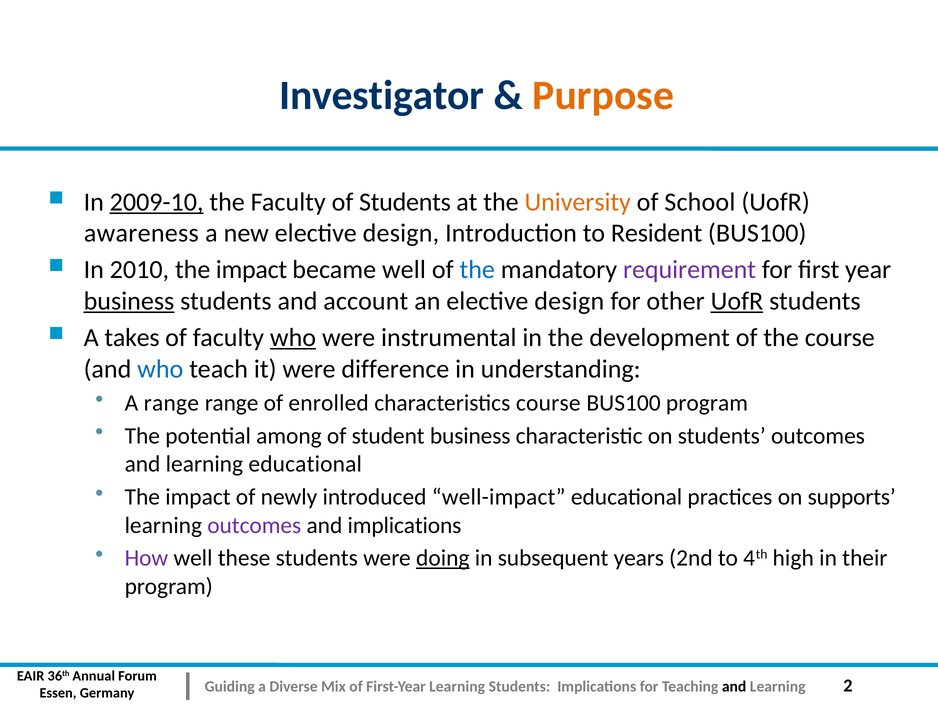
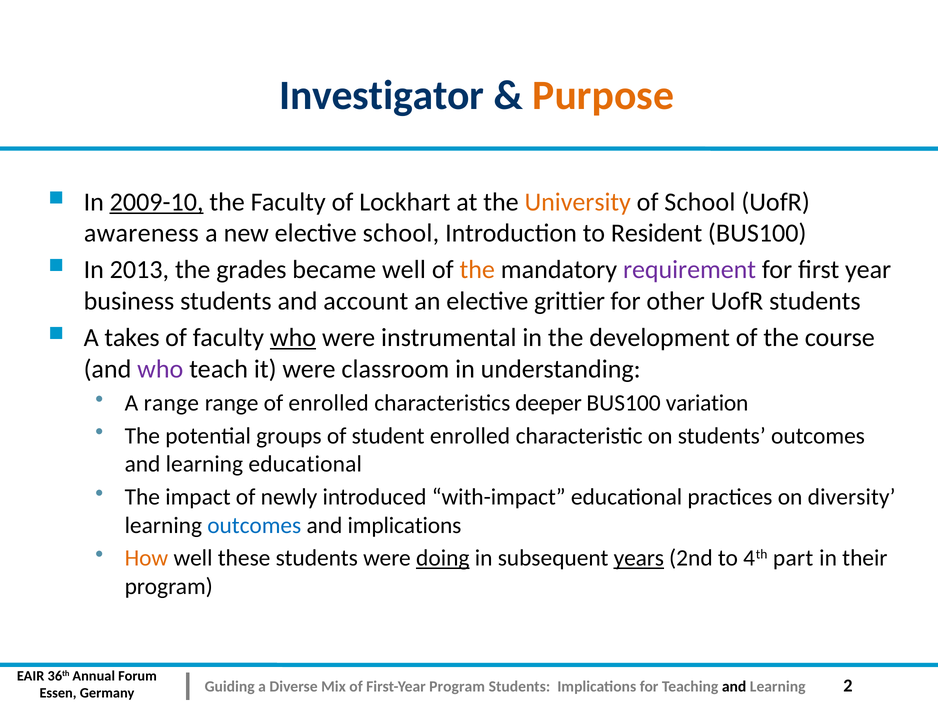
of Students: Students -> Lockhart (405, 202)
new elective design: design -> school (401, 233)
2010: 2010 -> 2013 (139, 270)
impact: impact -> grades (251, 270)
the colour: blue -> orange (477, 270)
business underline: present -> none (129, 301)
an elective design: design -> grittier (570, 301)
UofR underline: present -> none (737, 301)
who colour: blue -> purple (160, 369)
difference: difference -> classroom (395, 369)
characteristics course: course -> deeper (549, 403)
BUS100 program: program -> variation (707, 403)
among: among -> groups (289, 436)
student business: business -> enrolled (470, 436)
well-impact: well-impact -> with-impact (499, 497)
supports: supports -> diversity (852, 497)
outcomes colour: purple -> blue (254, 525)
How colour: purple -> orange (146, 558)
years underline: none -> present (639, 558)
high: high -> part (793, 558)
Learning: Learning -> Program (457, 686)
